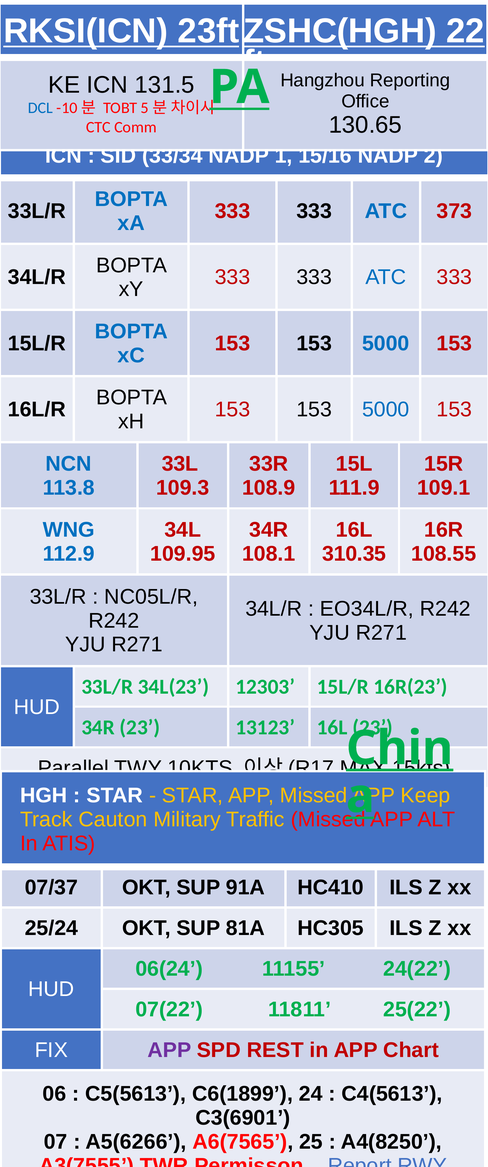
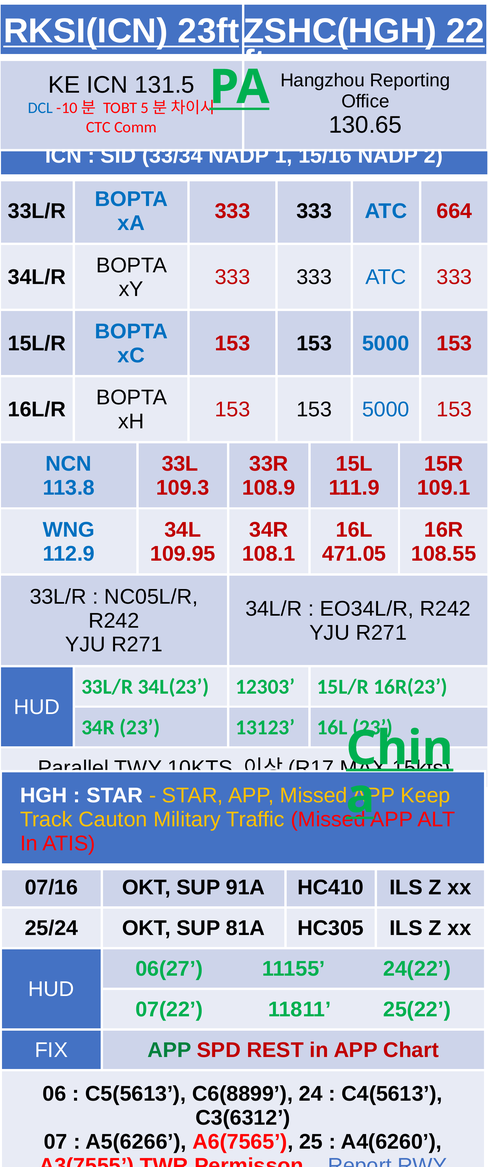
373: 373 -> 664 (454, 211)
310.35: 310.35 -> 471.05 (354, 554)
07/37: 07/37 -> 07/16 (51, 888)
06(24: 06(24 -> 06(27 (169, 969)
APP colour: purple -> green (169, 1051)
C6(1899: C6(1899 -> C6(8899 (243, 1094)
C3(6901: C3(6901 -> C3(6312 (243, 1118)
A4(8250: A4(8250 -> A4(6260 (391, 1142)
